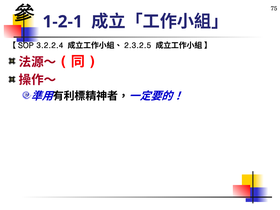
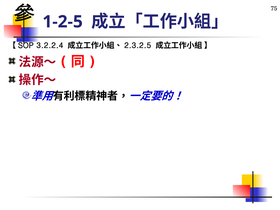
1-2-1: 1-2-1 -> 1-2-5 (63, 22)
